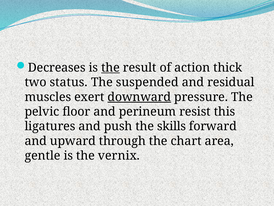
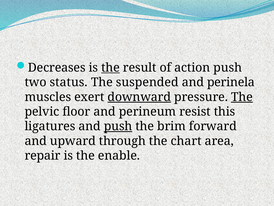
action thick: thick -> push (228, 68)
residual: residual -> perinela (231, 82)
The underline: none -> present (242, 97)
push underline: none -> present (118, 126)
skills: skills -> brim (171, 126)
gentle: gentle -> repair (43, 155)
vernix: vernix -> enable (119, 155)
